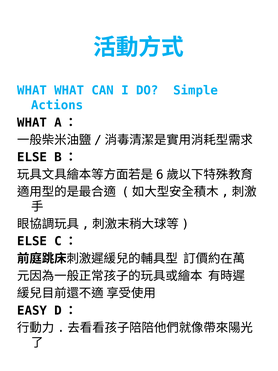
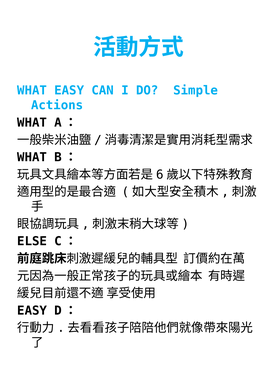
WHAT WHAT: WHAT -> EASY (69, 90)
ELSE: ELSE -> WHAT (32, 157)
